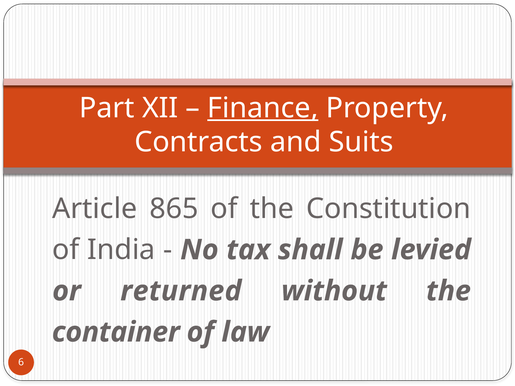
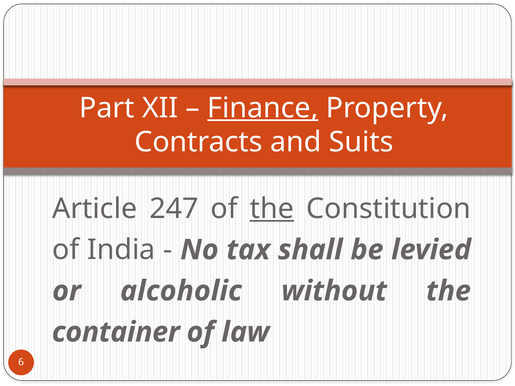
865: 865 -> 247 (174, 209)
the underline: none -> present (272, 209)
returned: returned -> alcoholic (181, 291)
